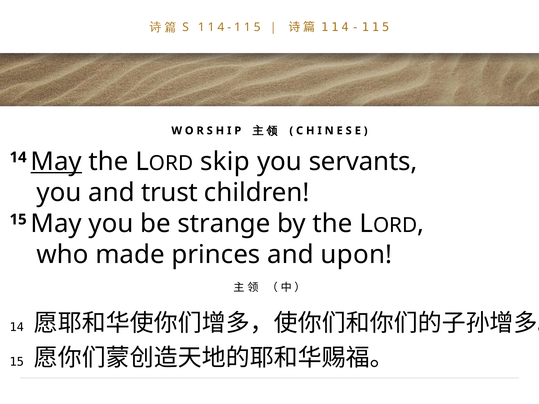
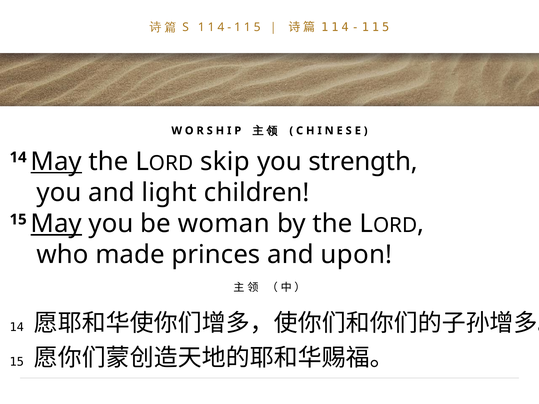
servants: servants -> strength (363, 162)
trust: trust -> light (169, 193)
May underline: none -> present (56, 224)
strange: strange -> woman (224, 224)
